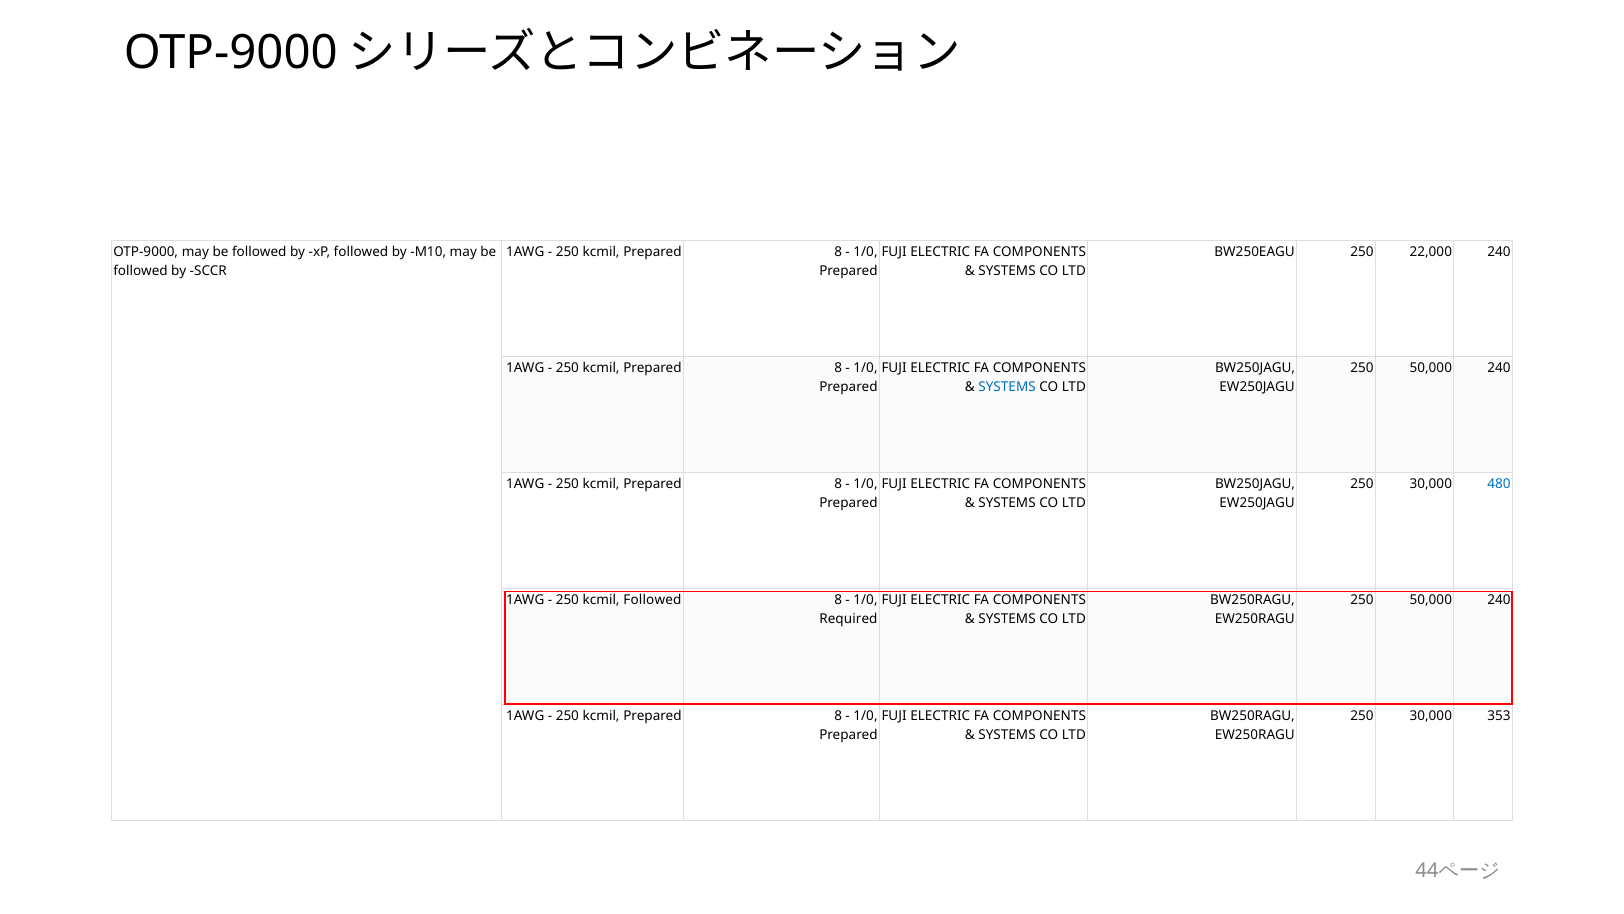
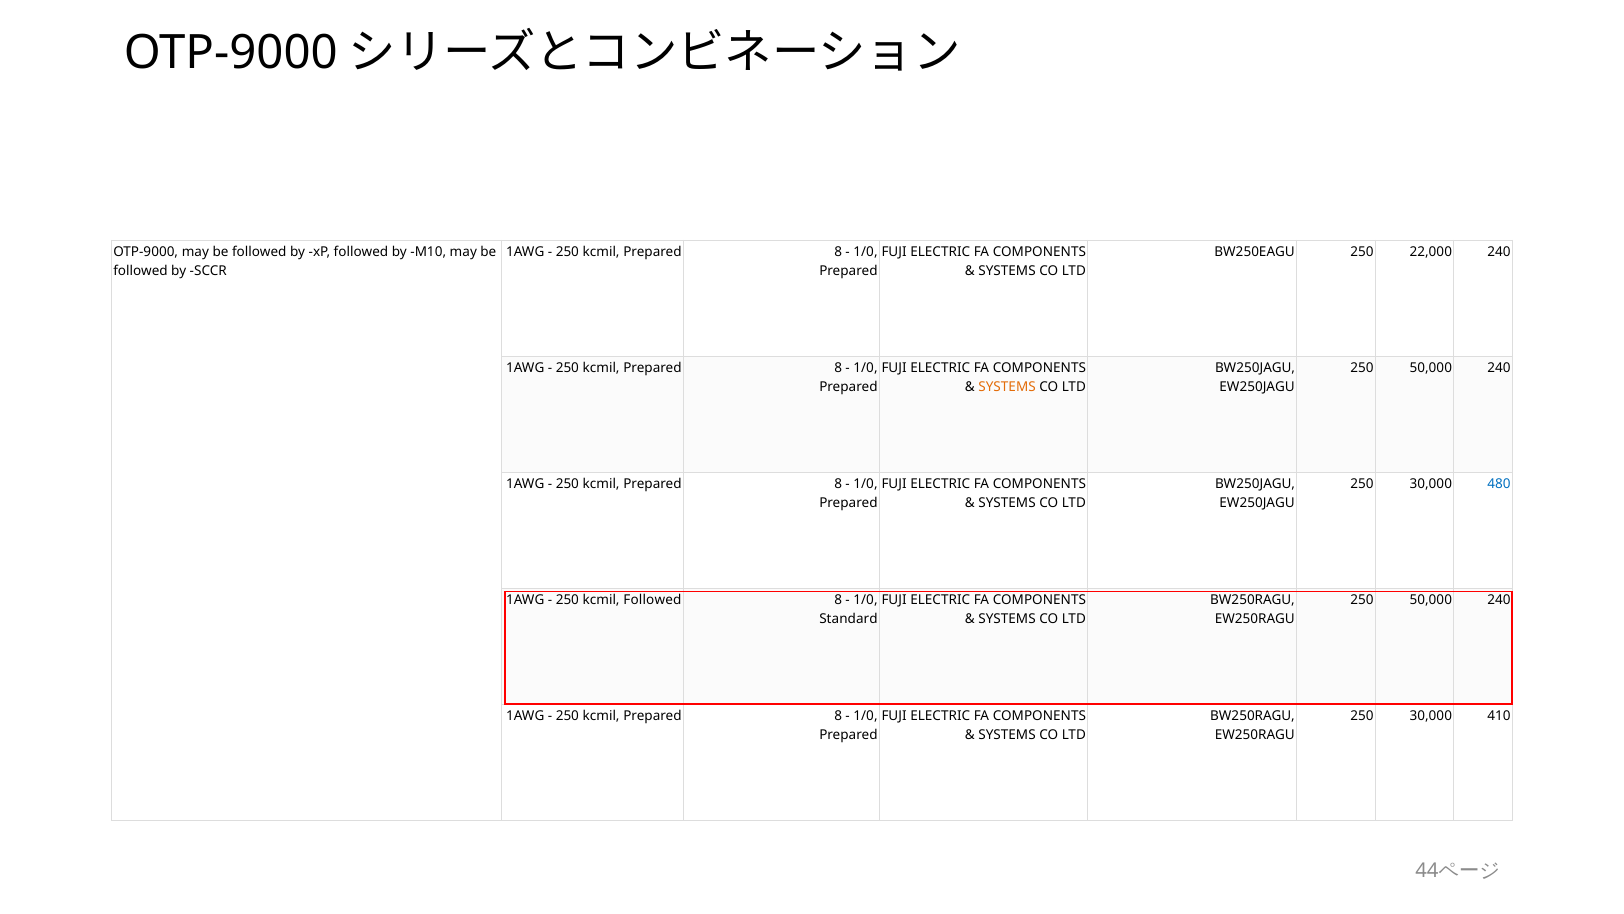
SYSTEMS colour: blue -> orange (1007, 387)
Required: Required -> Standard (848, 619)
353: 353 -> 410 (1499, 716)
